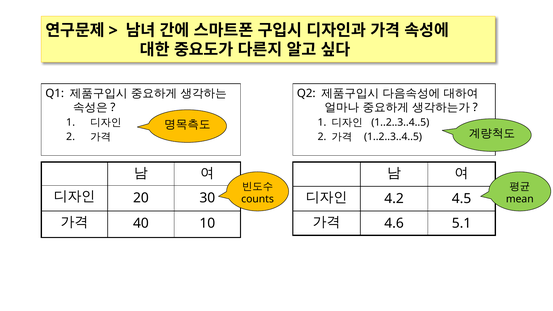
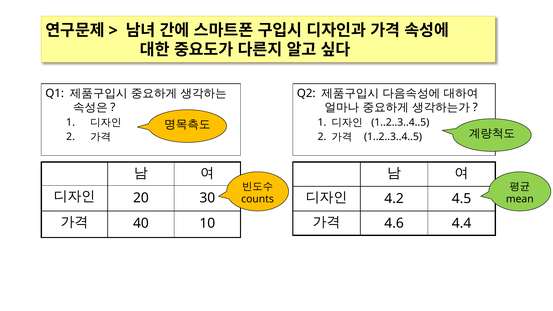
5.1: 5.1 -> 4.4 (462, 223)
